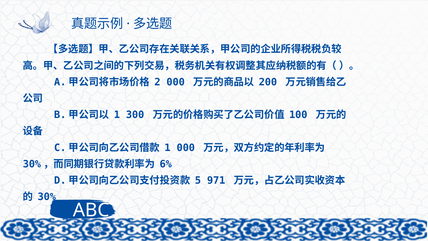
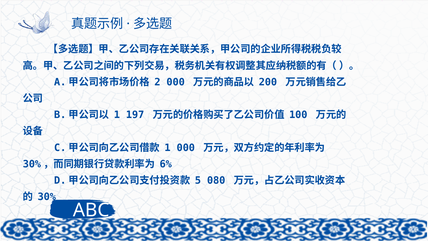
300: 300 -> 197 (135, 115)
971: 971 -> 080 (216, 180)
